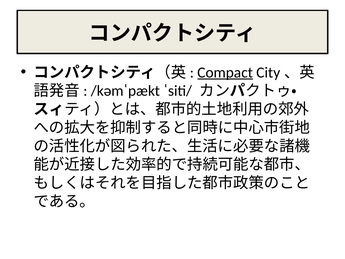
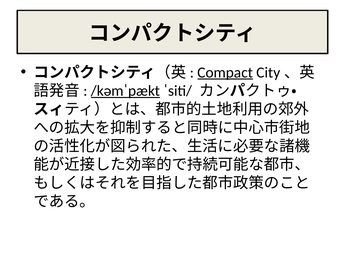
/kəmˈpækt underline: none -> present (126, 91)
